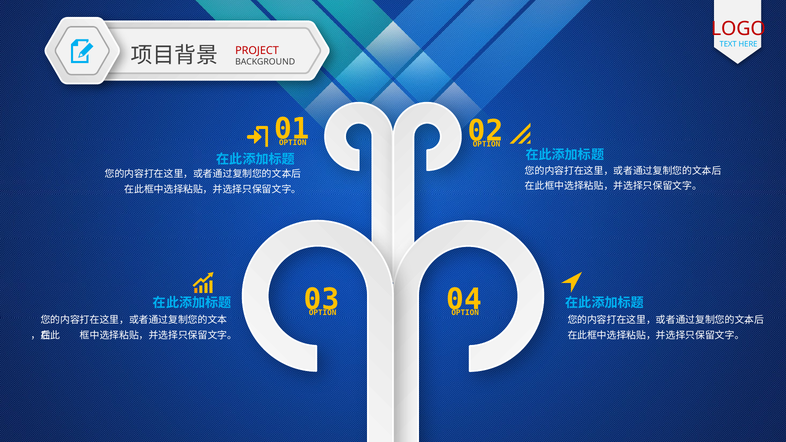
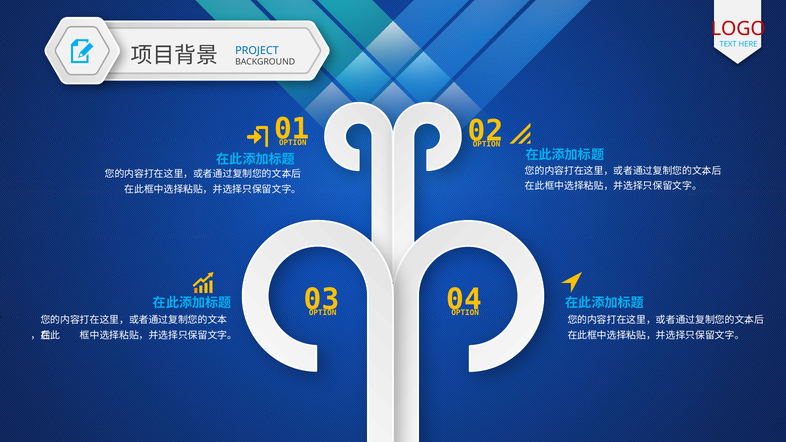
PROJECT colour: red -> blue (257, 50)
